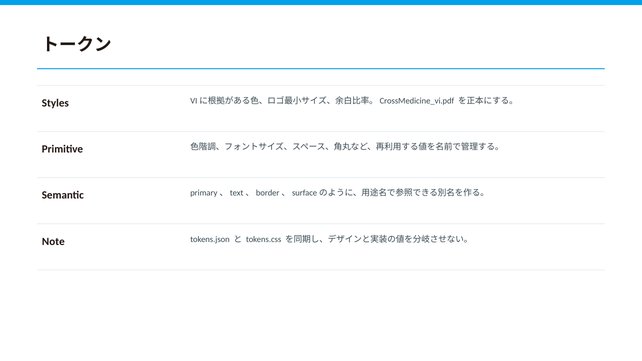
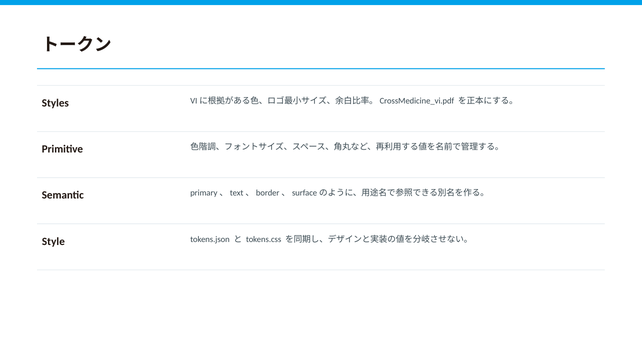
Note: Note -> Style (53, 241)
